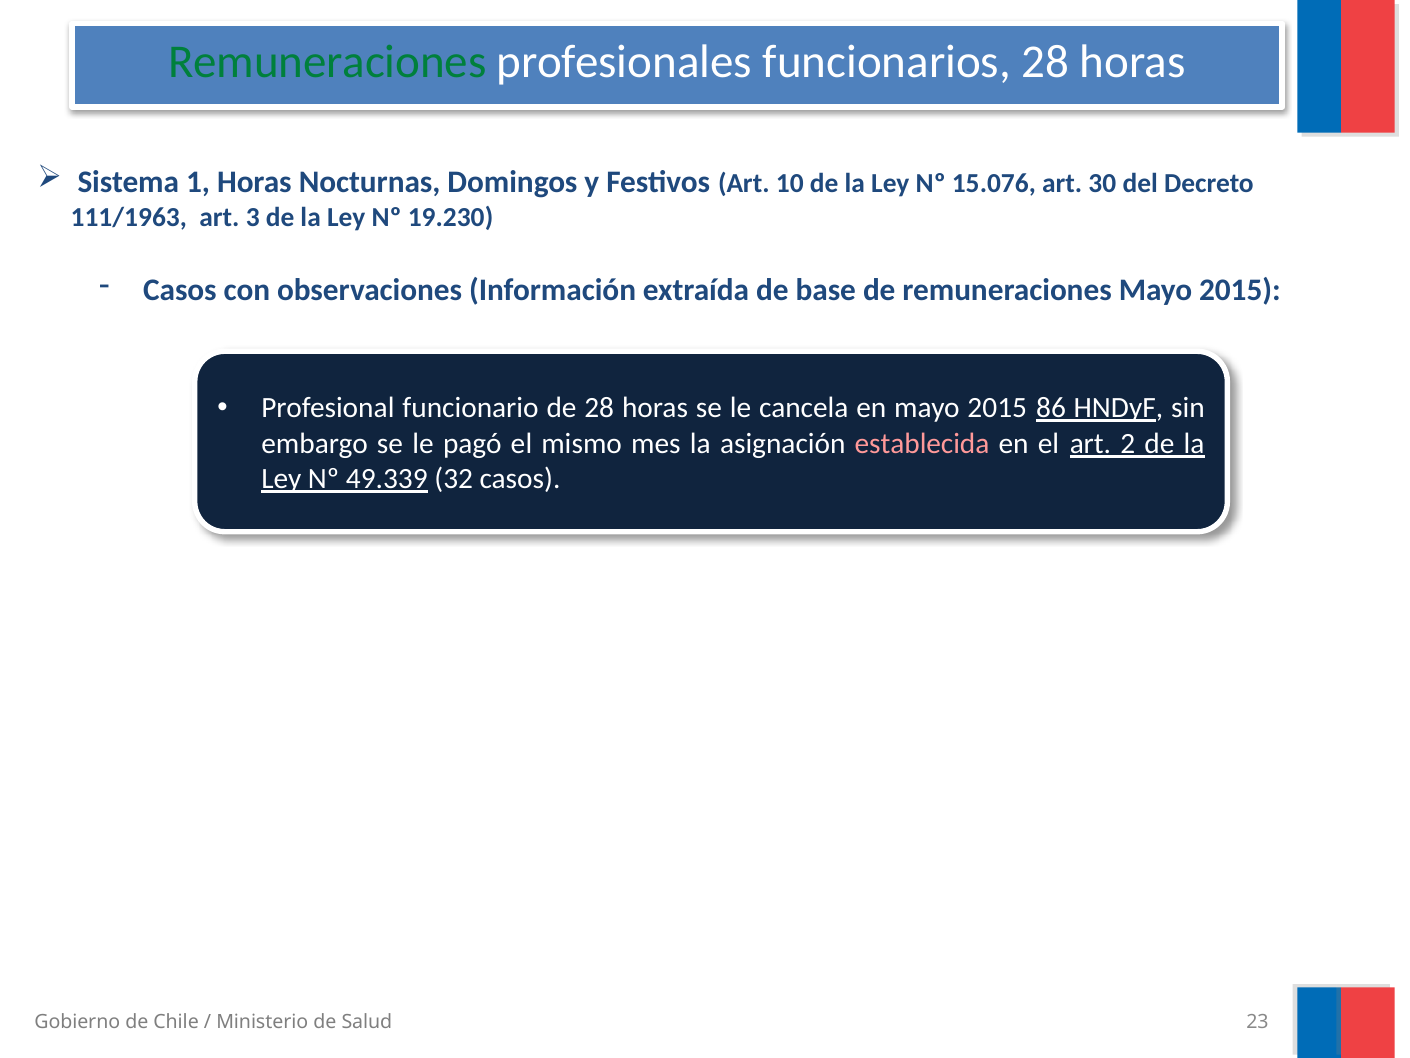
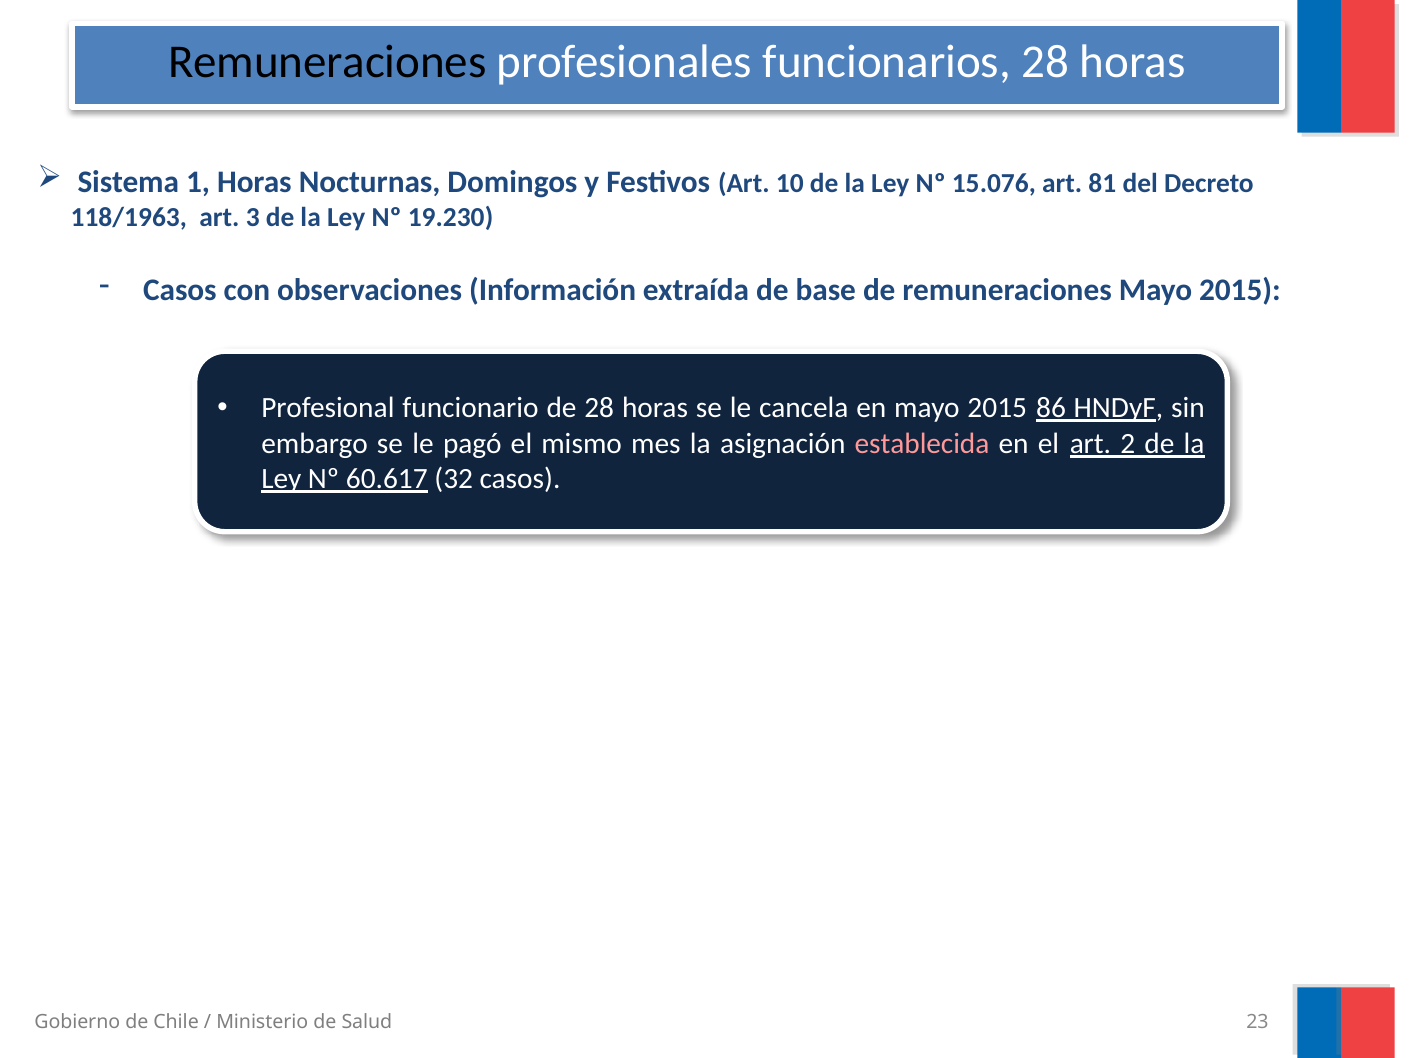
Remuneraciones colour: green -> black (327, 62)
30: 30 -> 81 (1102, 183)
111/1963: 111/1963 -> 118/1963 (129, 217)
49.339: 49.339 -> 60.617 (387, 479)
